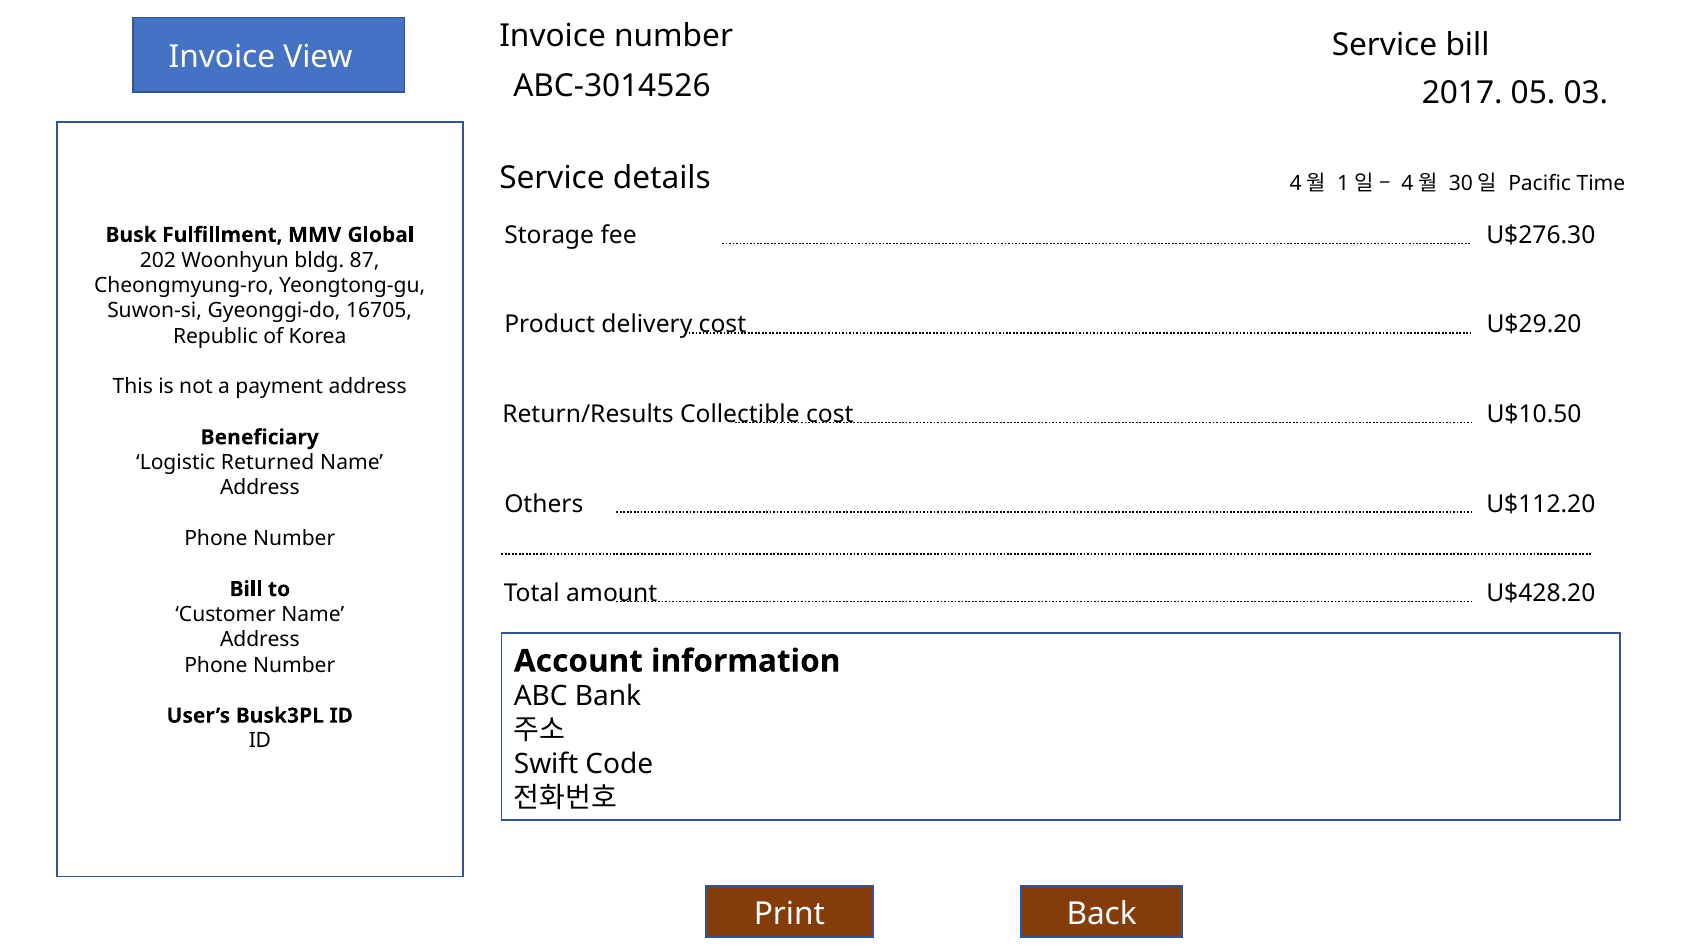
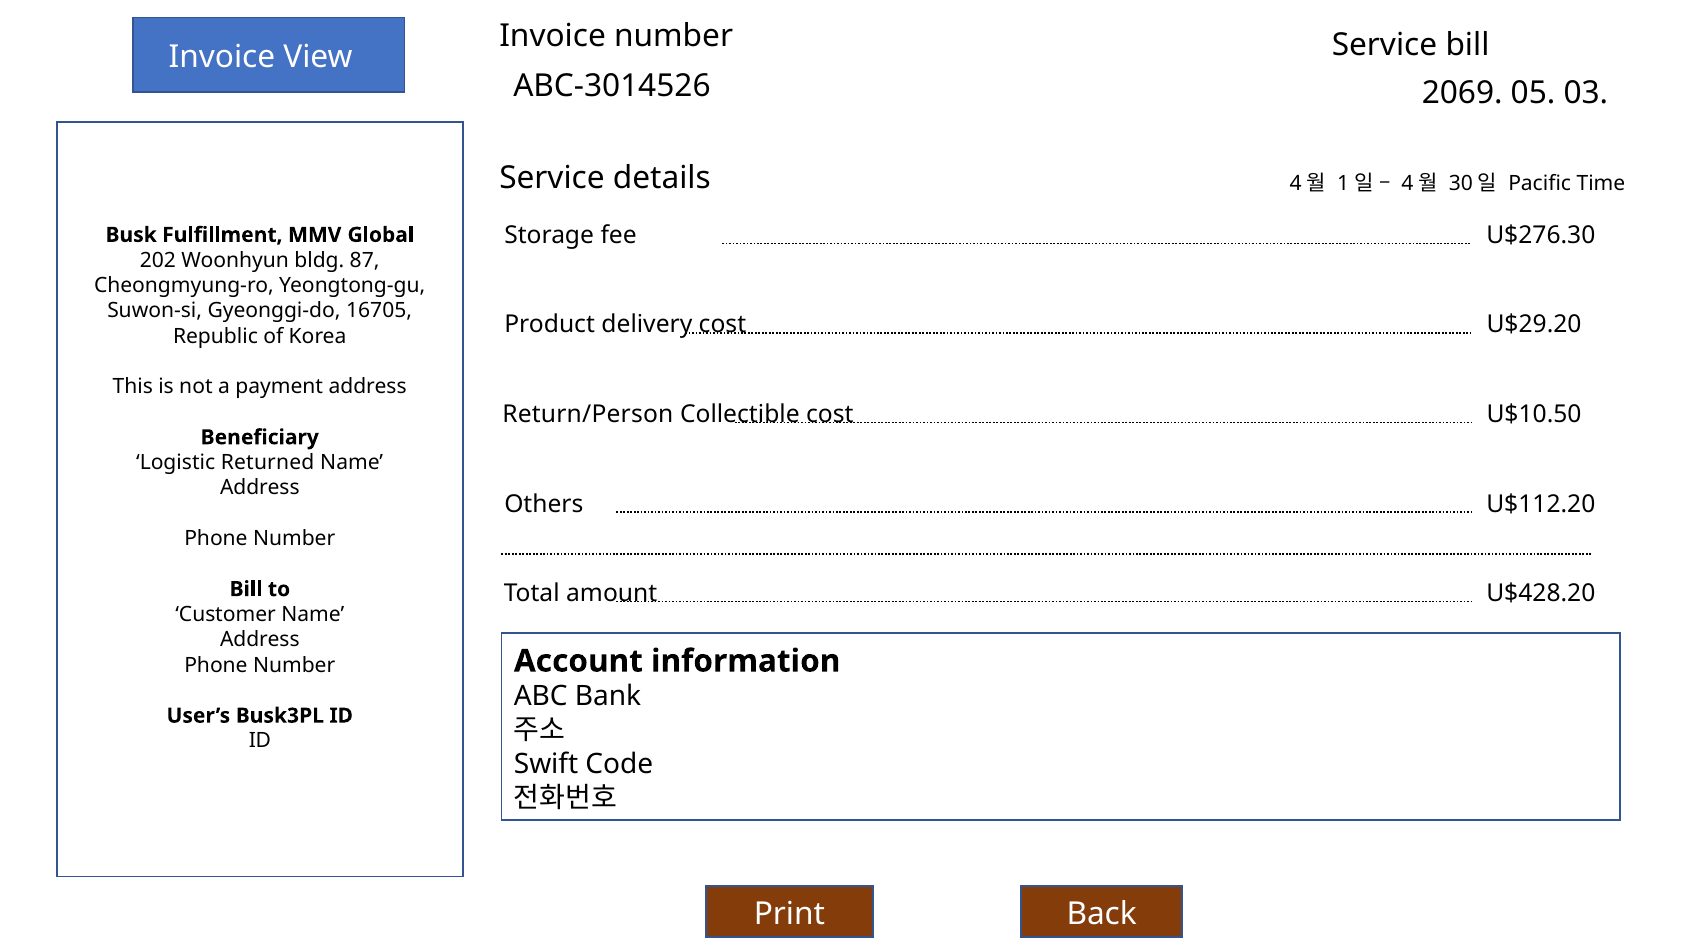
2017: 2017 -> 2069 (1462, 94)
Return/Results: Return/Results -> Return/Person (588, 414)
